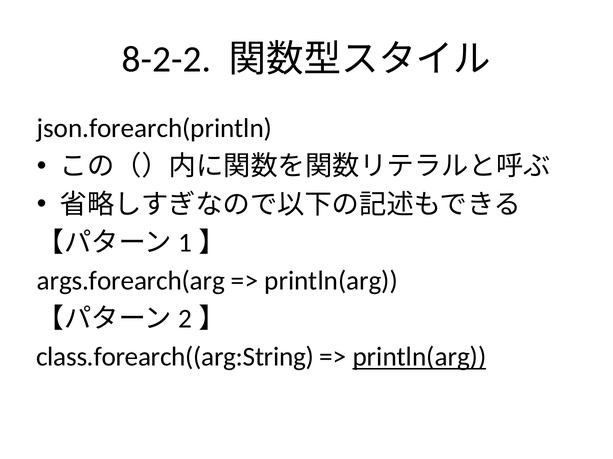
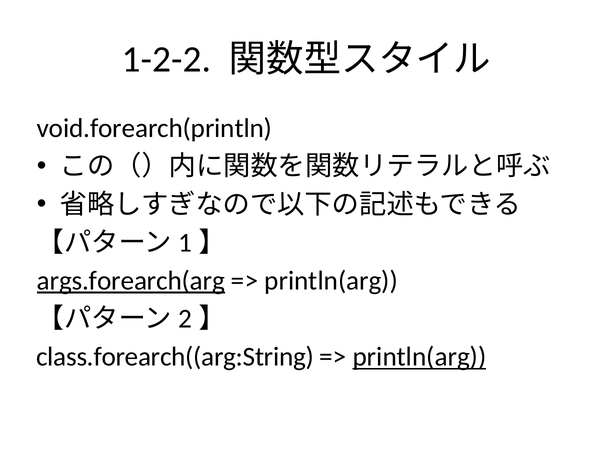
8-2-2: 8-2-2 -> 1-2-2 (166, 59)
json.forearch(println: json.forearch(println -> void.forearch(println (154, 129)
args.forearch(arg underline: none -> present (131, 281)
